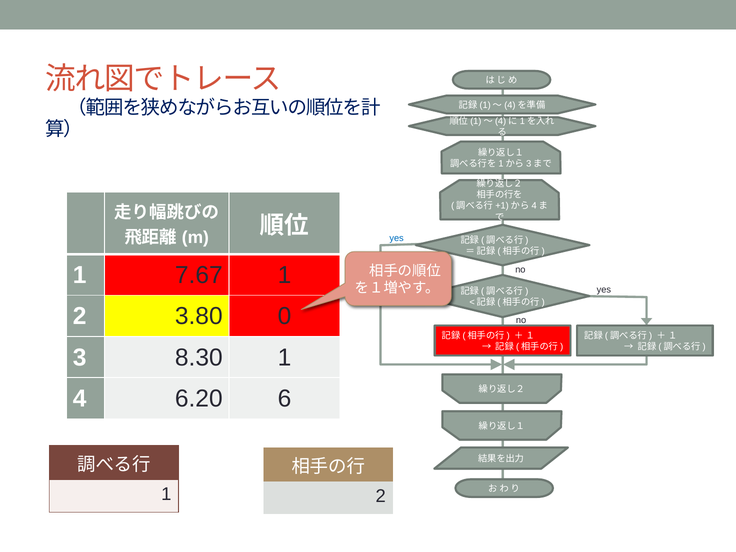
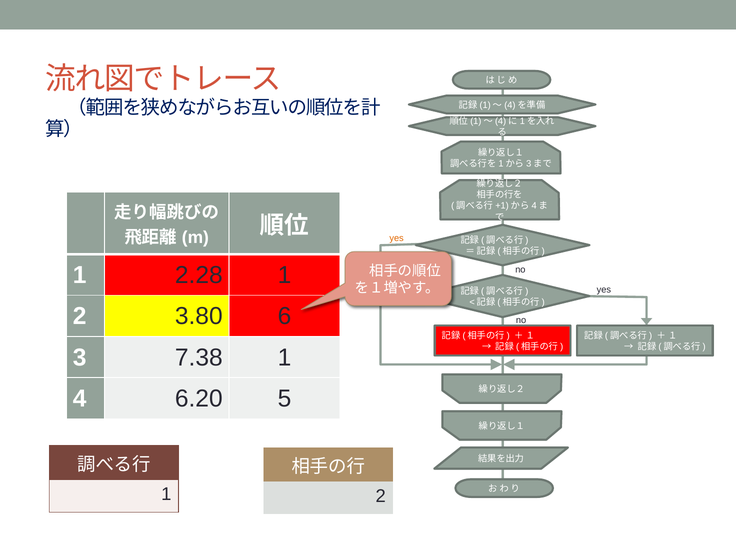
yes colour: blue -> orange (397, 238)
7.67: 7.67 -> 2.28 (199, 275)
0: 0 -> 6 (285, 316)
8.30: 8.30 -> 7.38 (199, 357)
6: 6 -> 5 (285, 399)
